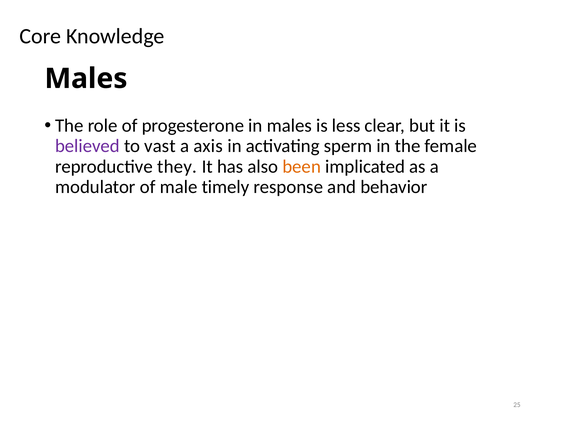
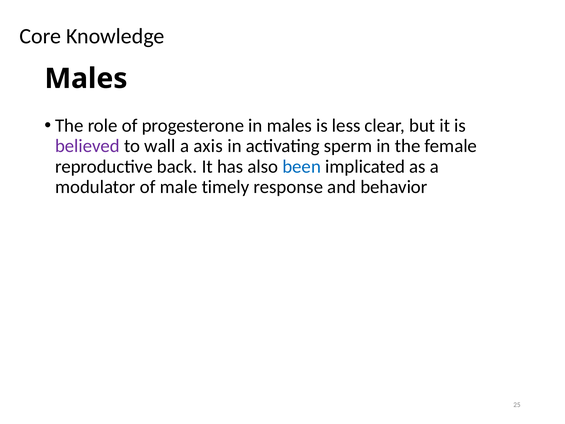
vast: vast -> wall (160, 146)
they: they -> back (177, 166)
been colour: orange -> blue (302, 166)
